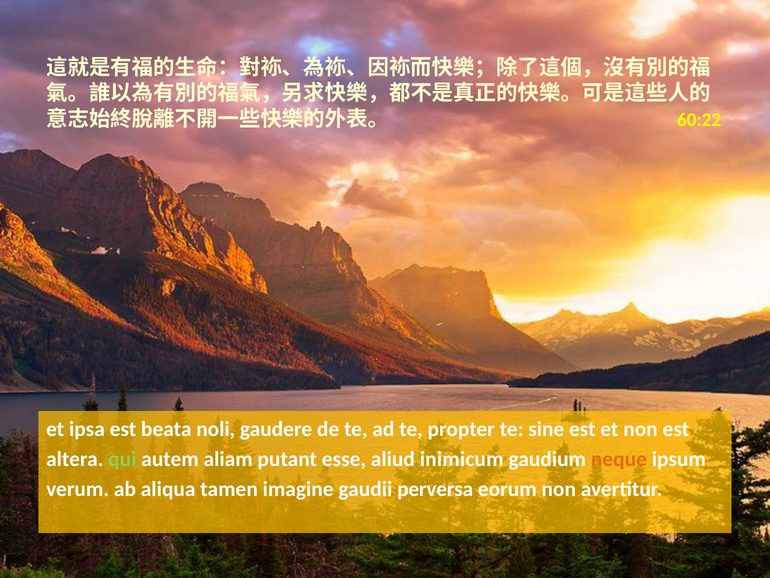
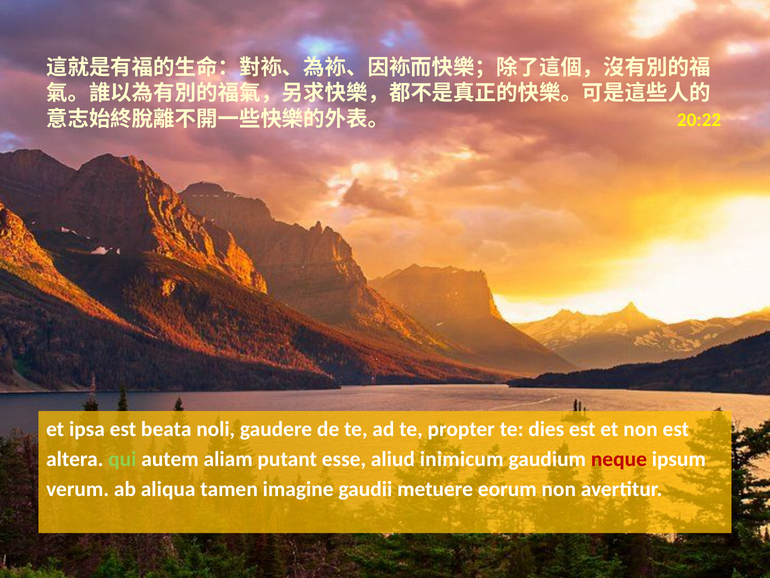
60:22: 60:22 -> 20:22 (699, 120)
sine: sine -> dies (546, 429)
neque colour: orange -> red (619, 459)
perversa: perversa -> metuere (435, 489)
